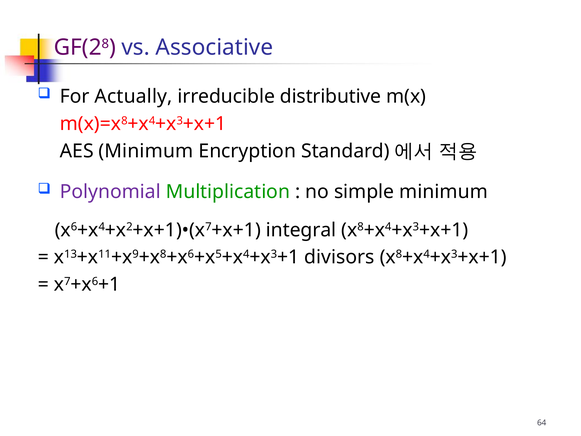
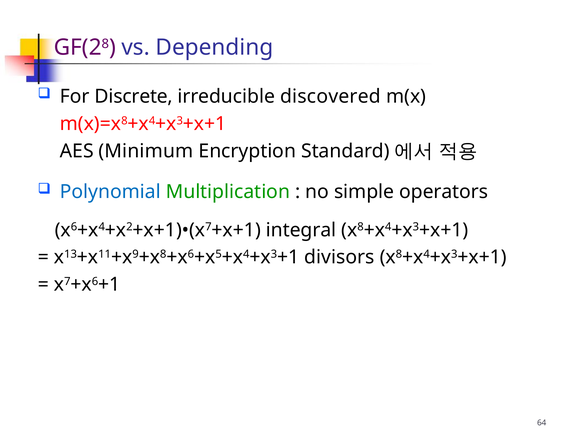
Associative: Associative -> Depending (214, 47)
Actually: Actually -> Discrete (134, 96)
distributive: distributive -> discovered (330, 96)
Polynomial colour: purple -> blue (110, 192)
simple minimum: minimum -> operators (444, 192)
